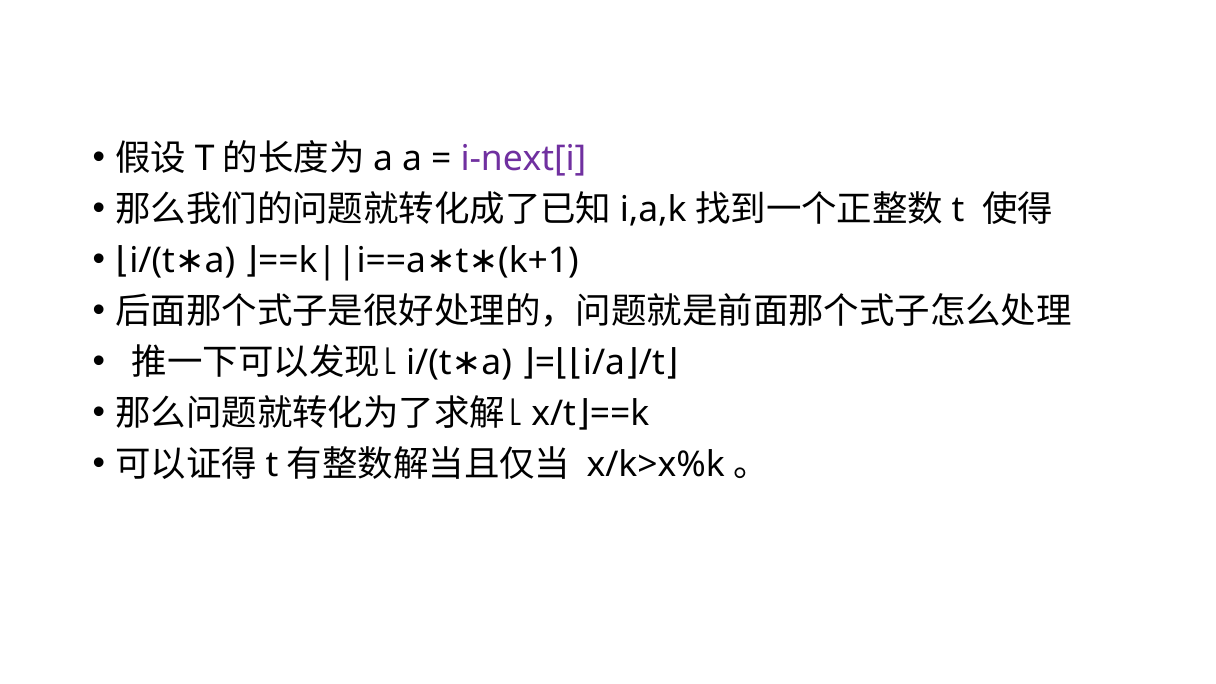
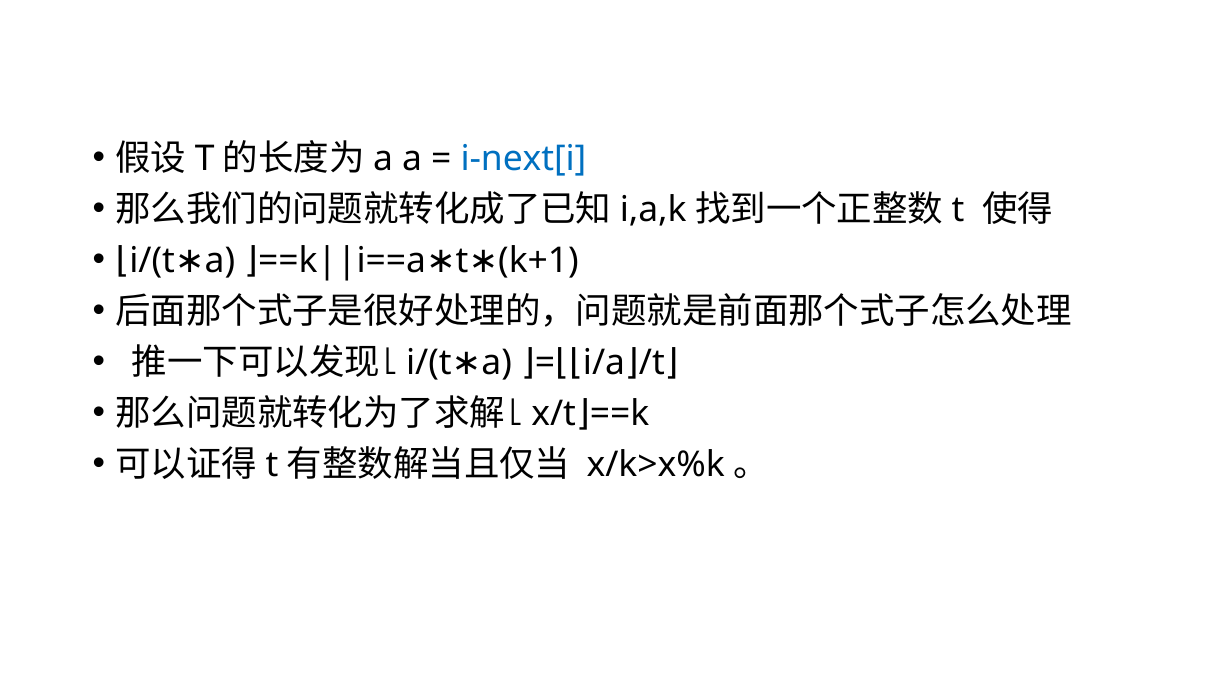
i-next[i colour: purple -> blue (523, 159)
